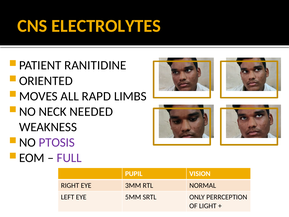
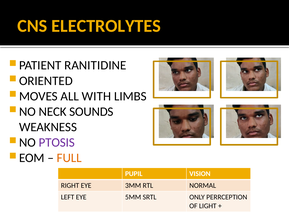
RAPD: RAPD -> WITH (96, 96)
NEEDED: NEEDED -> SOUNDS (91, 111)
FULL colour: purple -> orange (69, 158)
